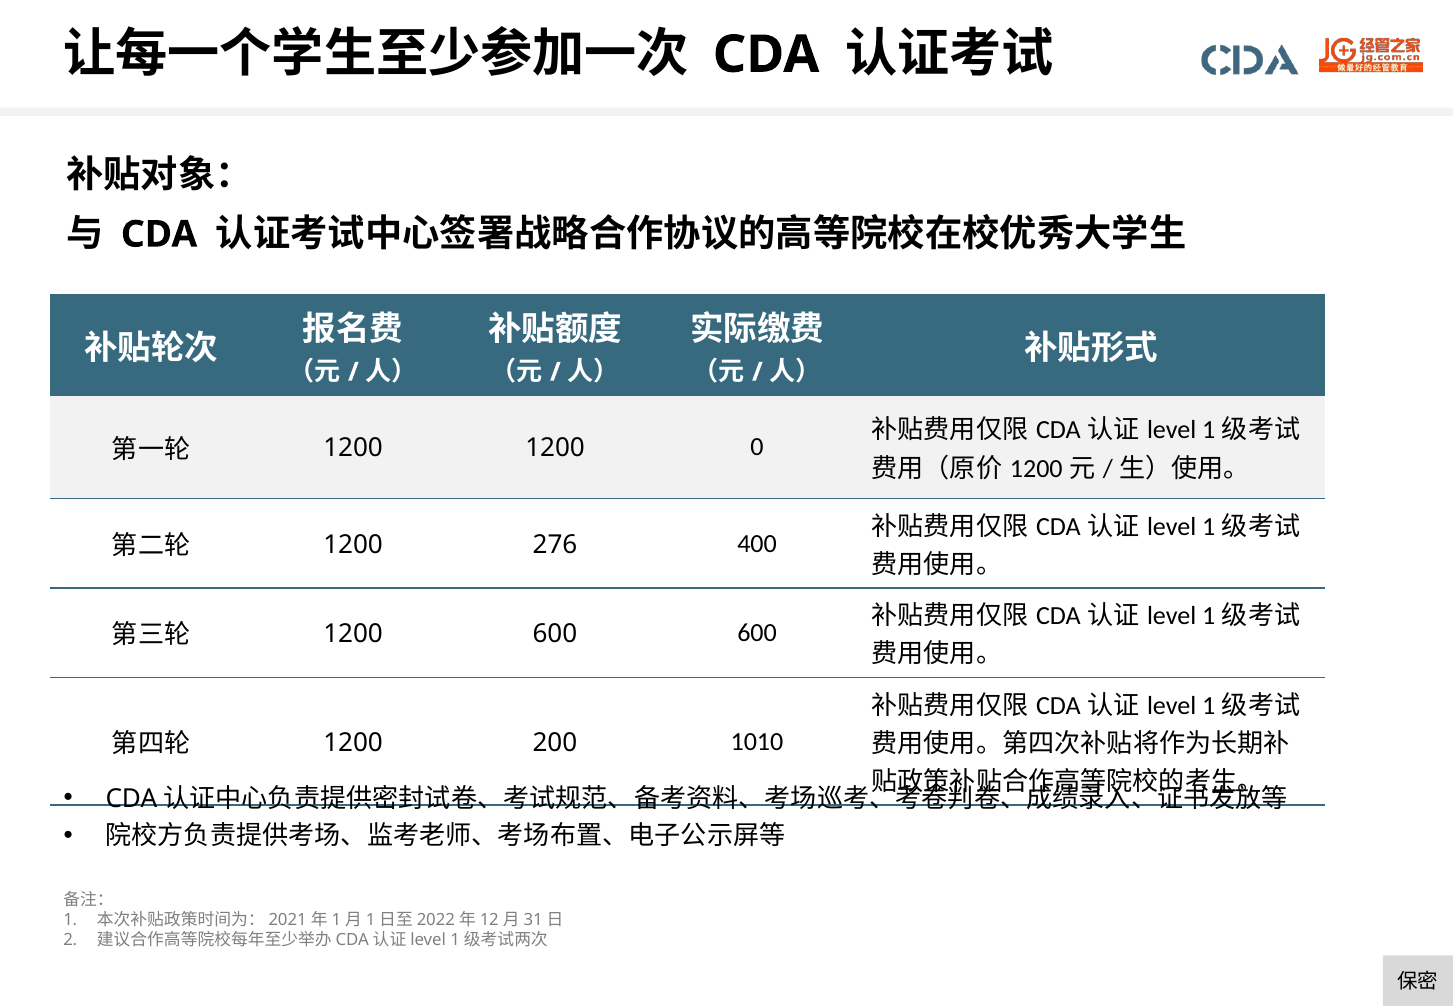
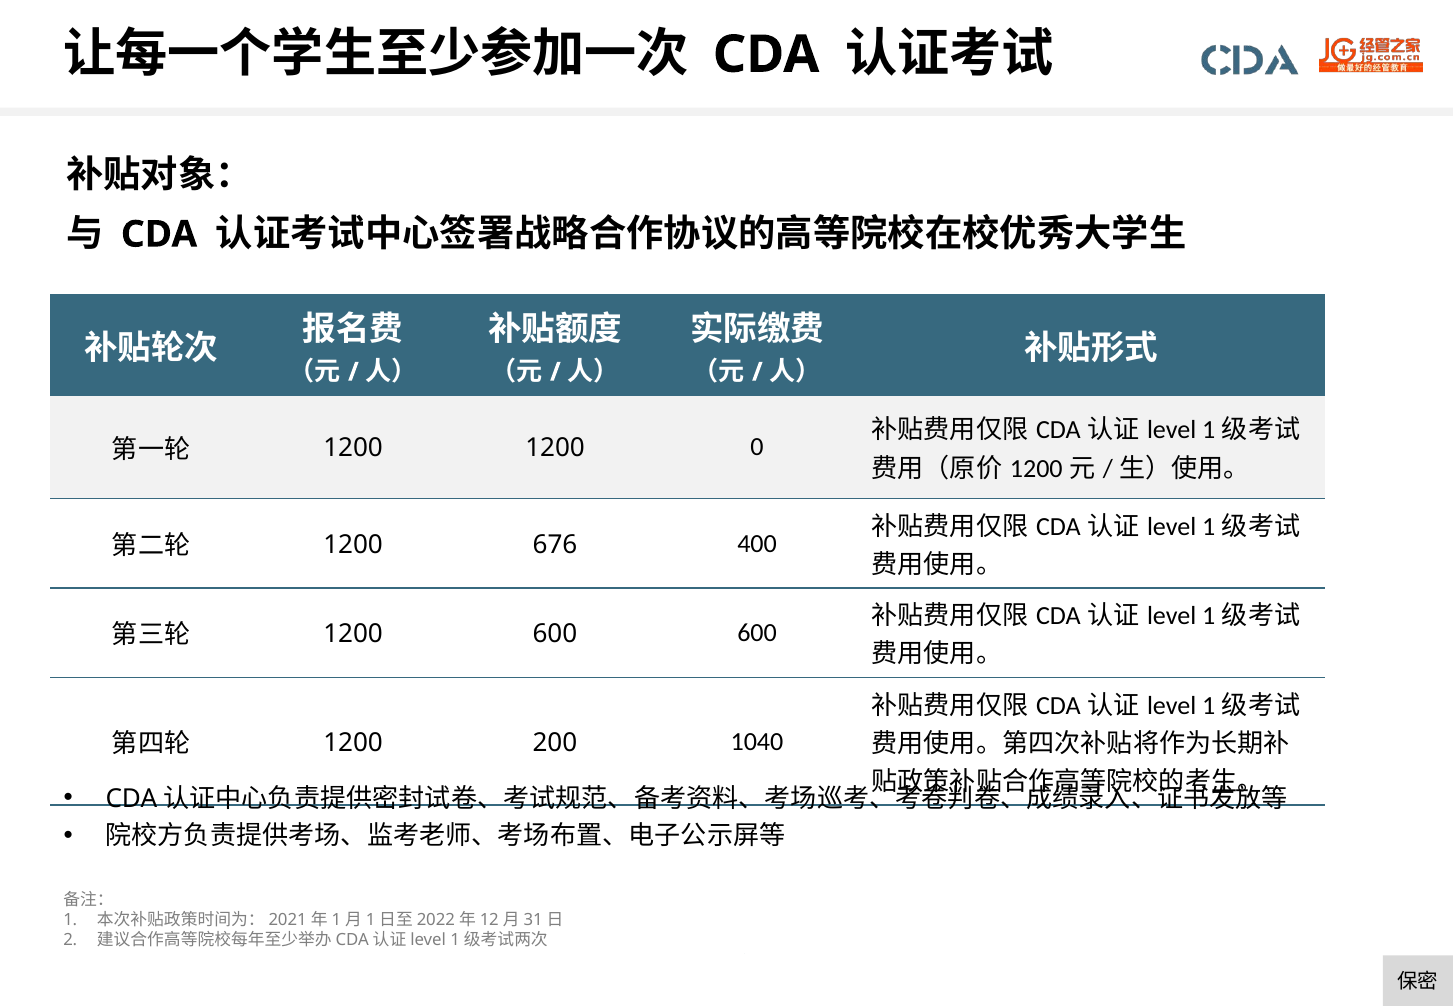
276: 276 -> 676 (555, 545)
1010: 1010 -> 1040 (757, 741)
